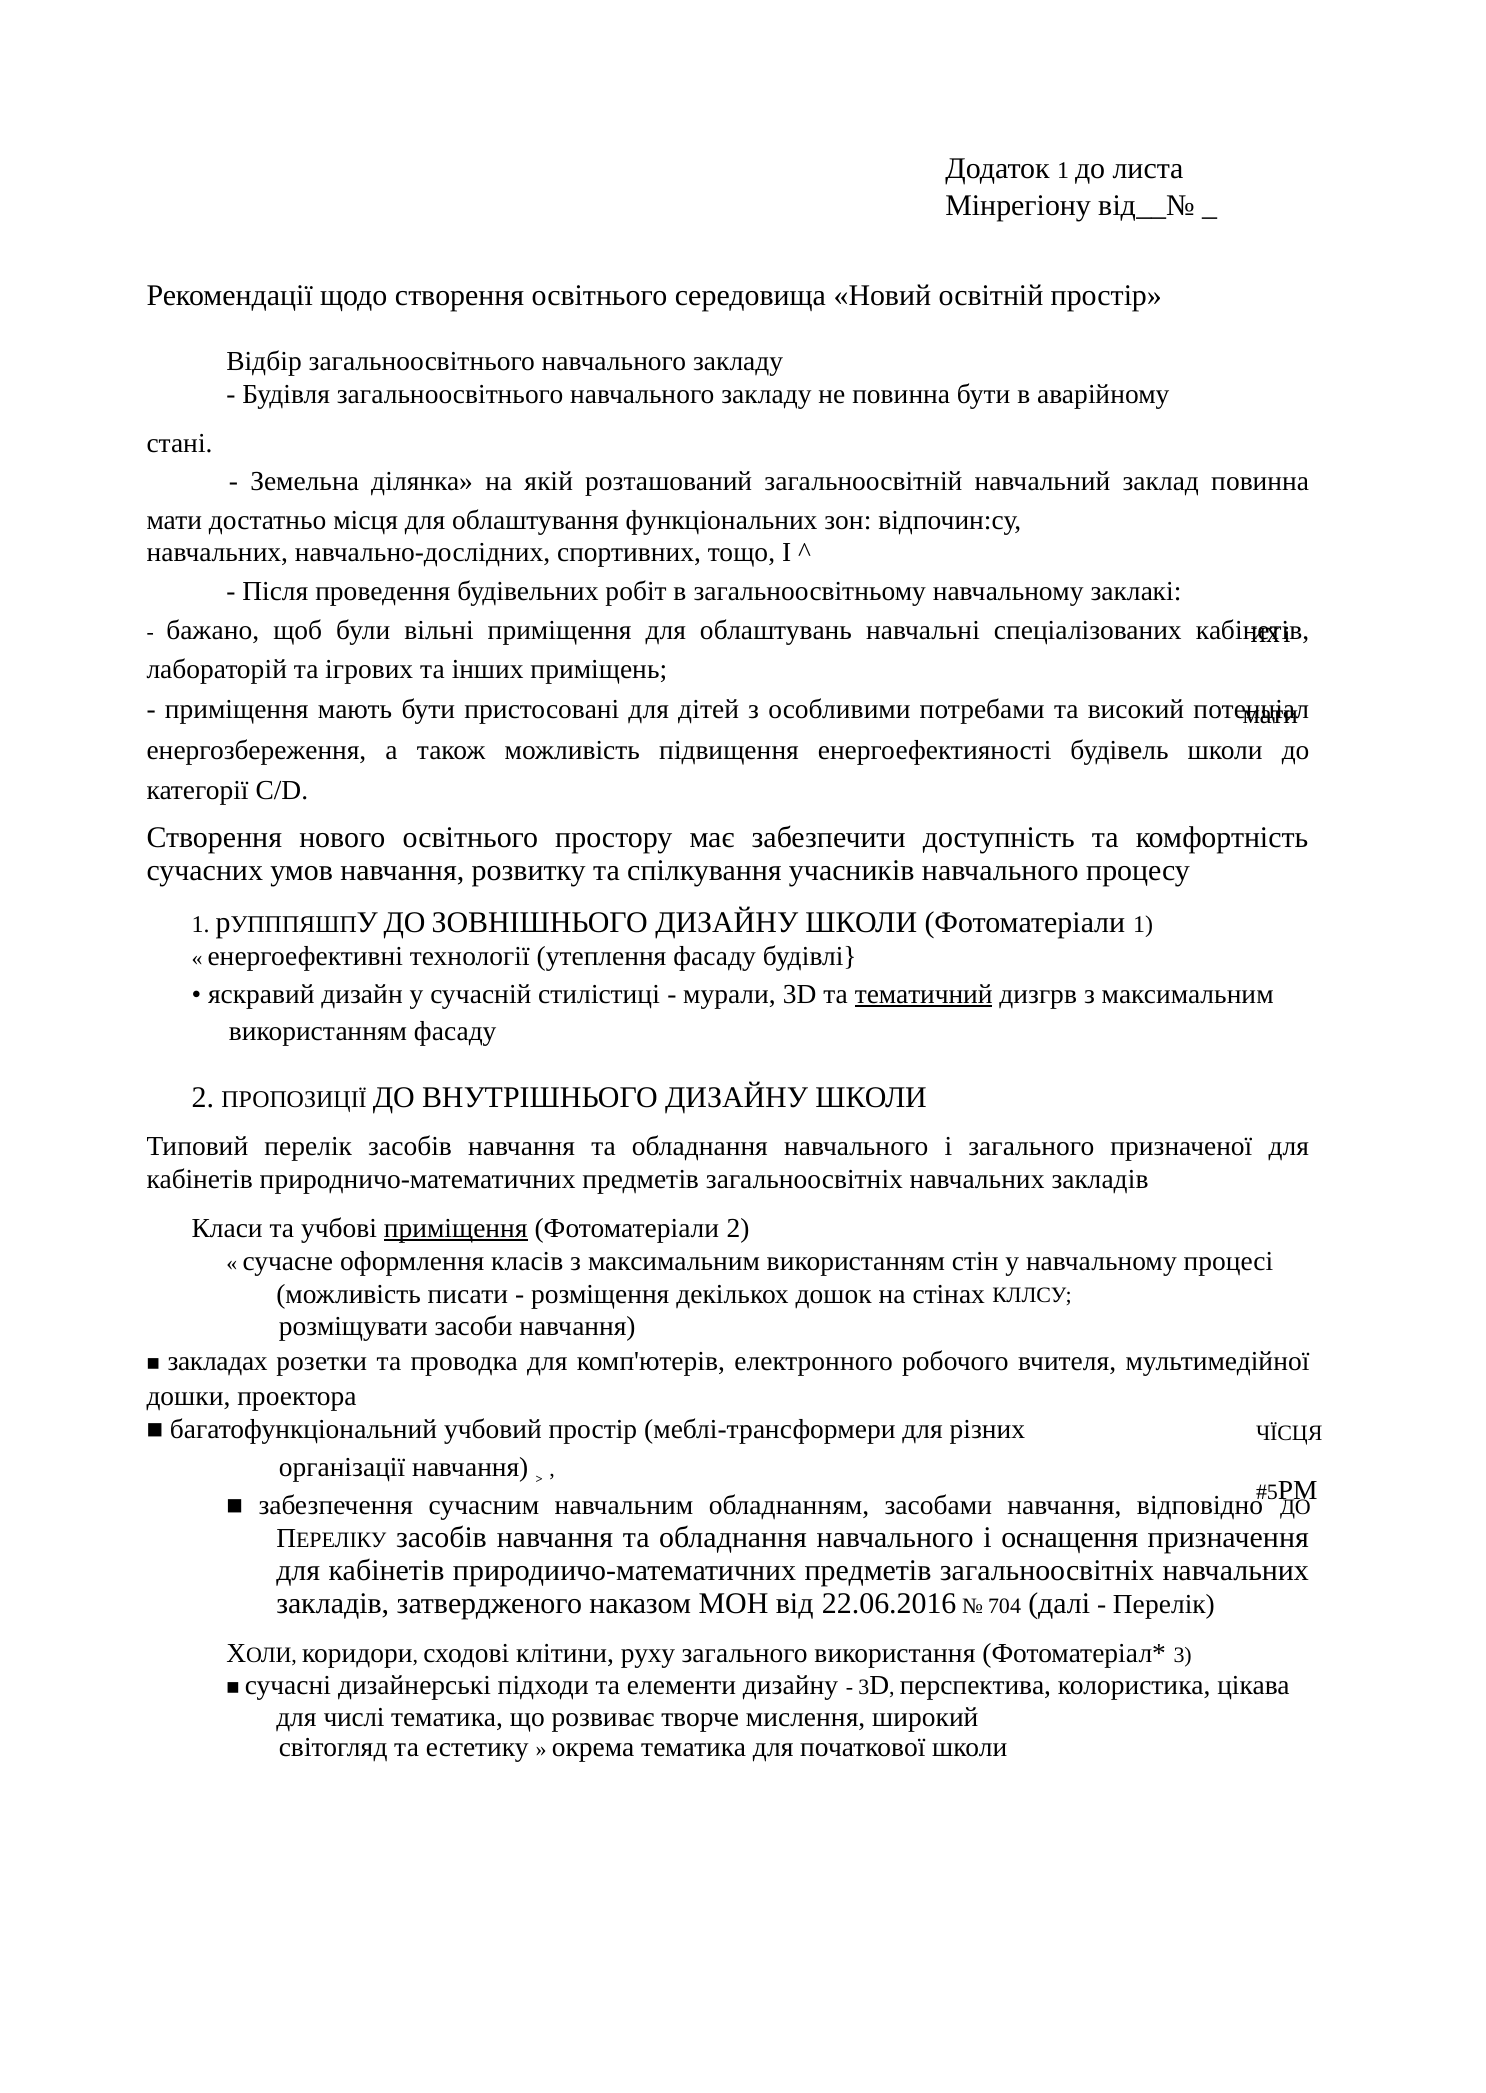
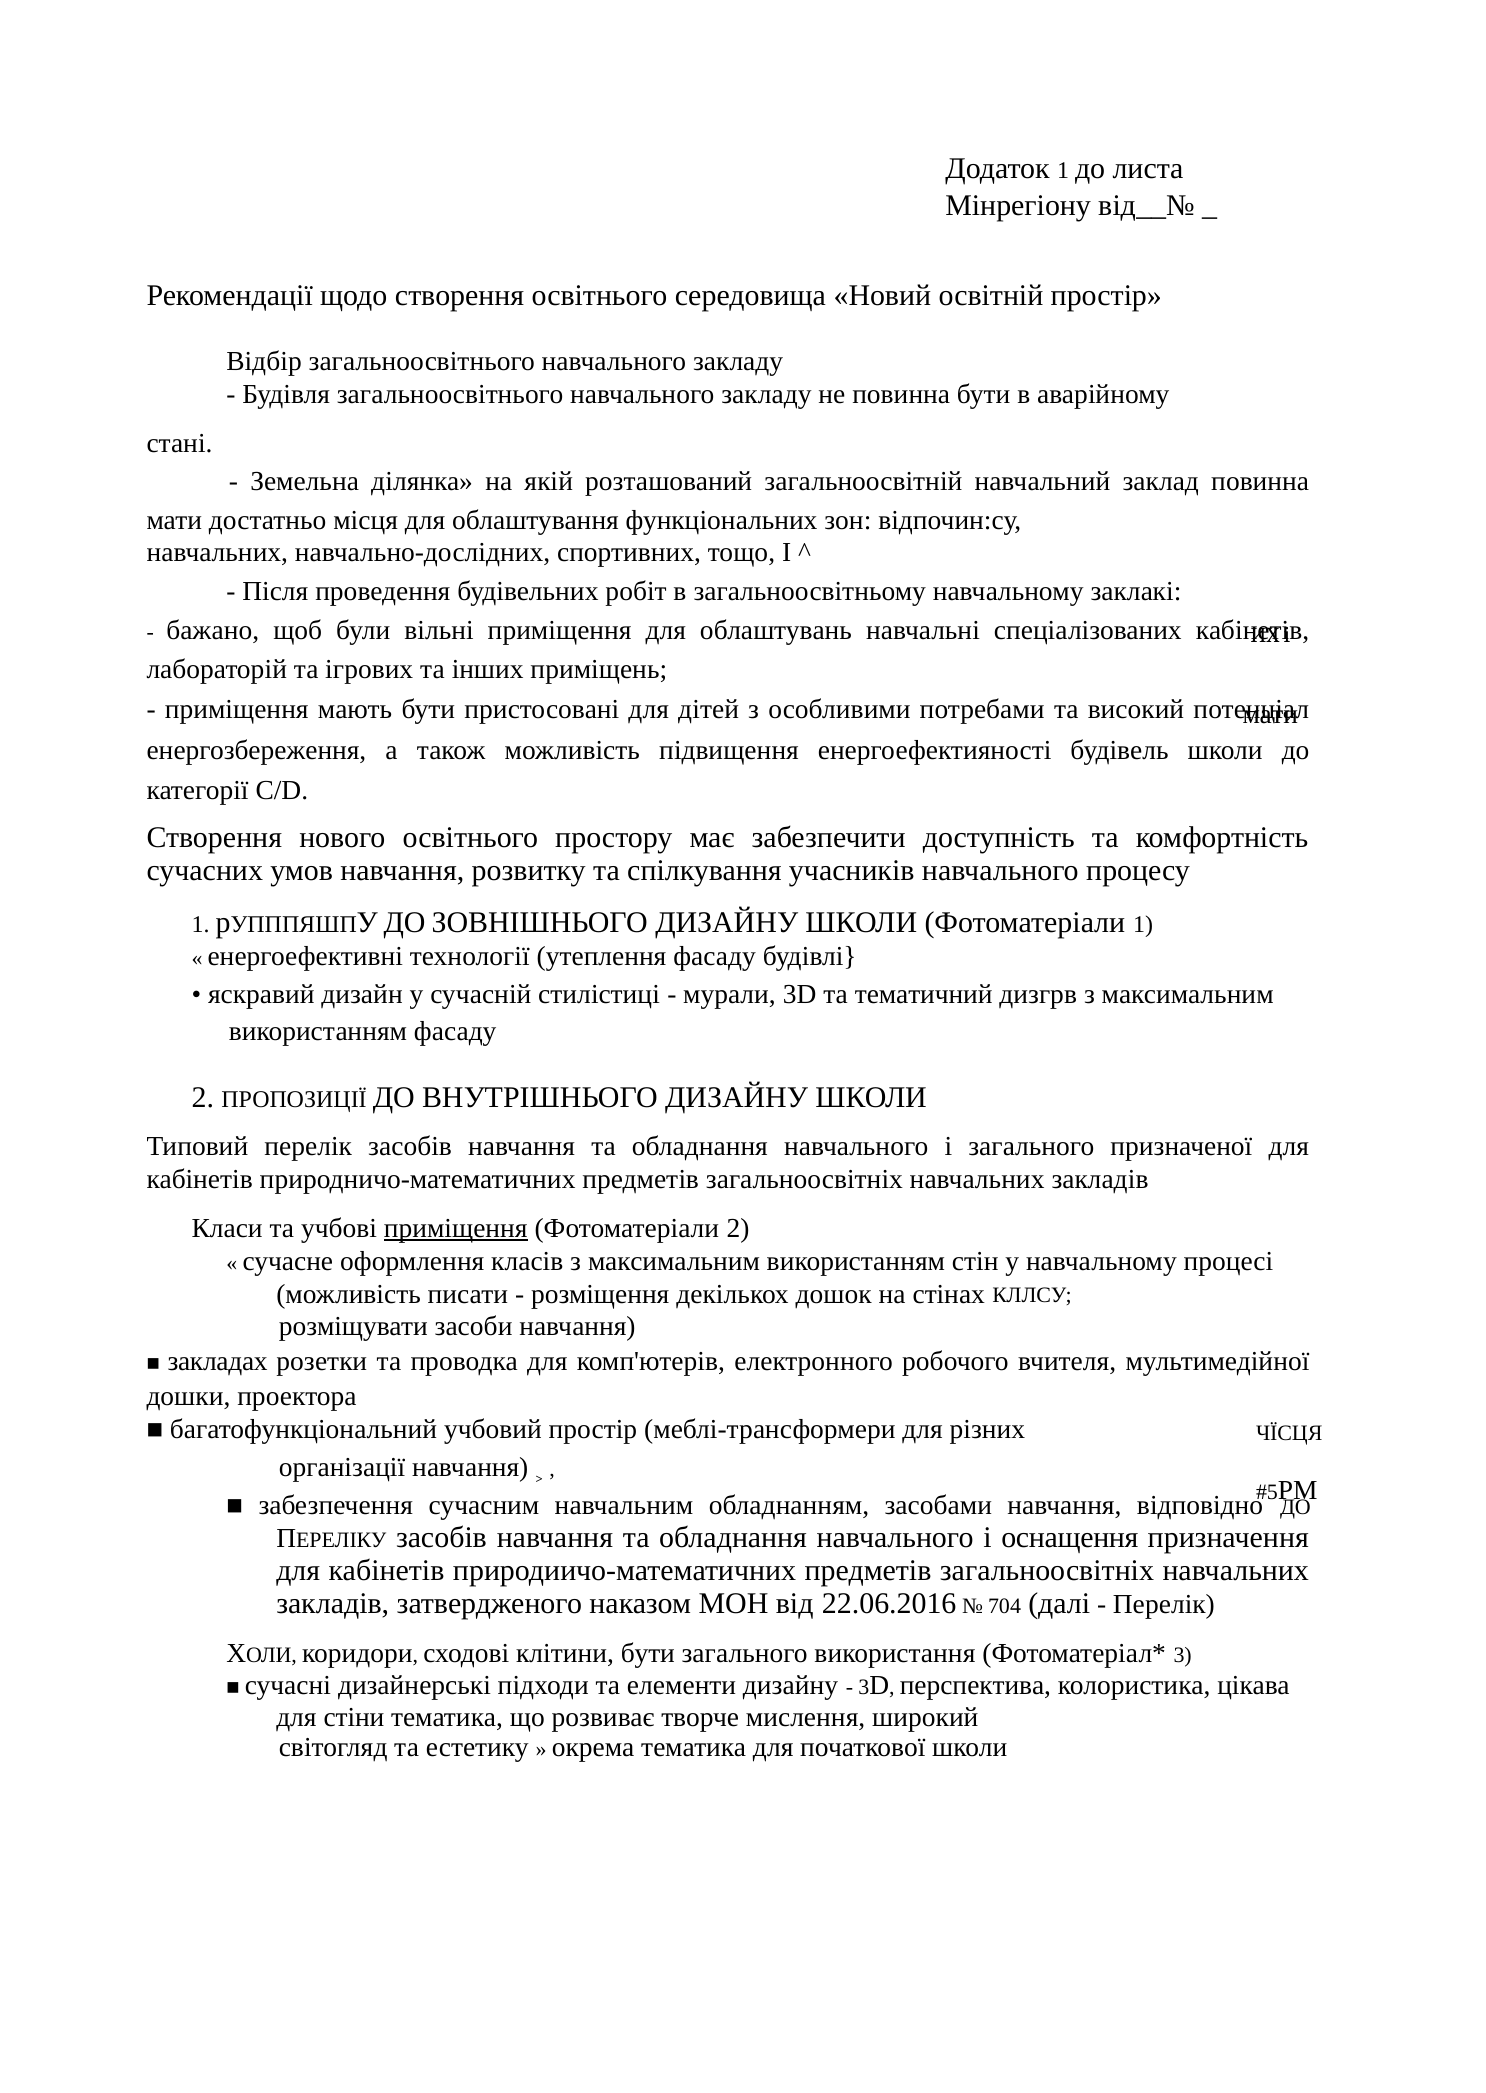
тематичний underline: present -> none (924, 994)
клітини руху: руху -> бути (648, 1653)
числі: числі -> стіни (354, 1717)
